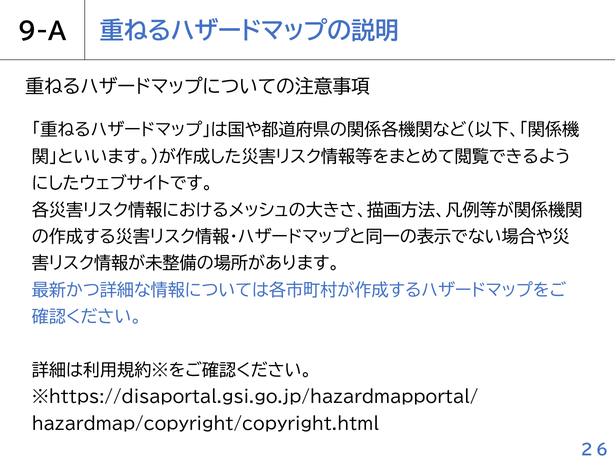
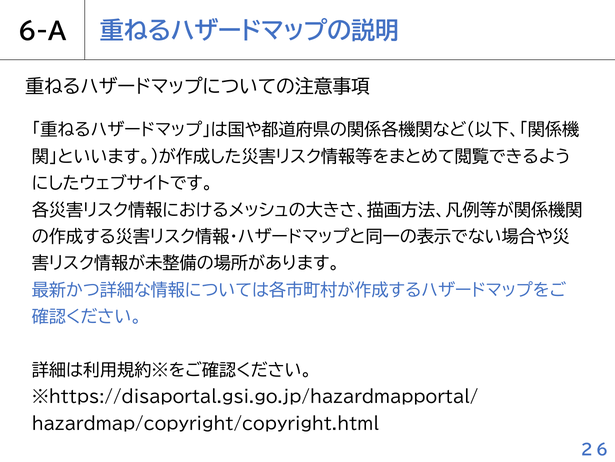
9-A: 9-A -> 6-A (42, 32)
